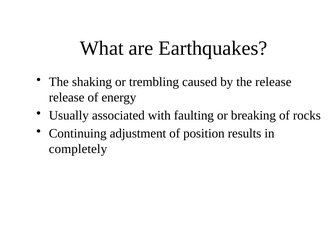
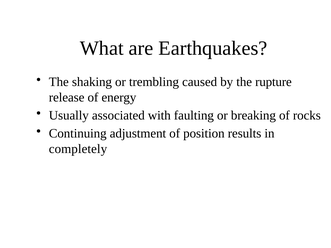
the release: release -> rupture (273, 82)
